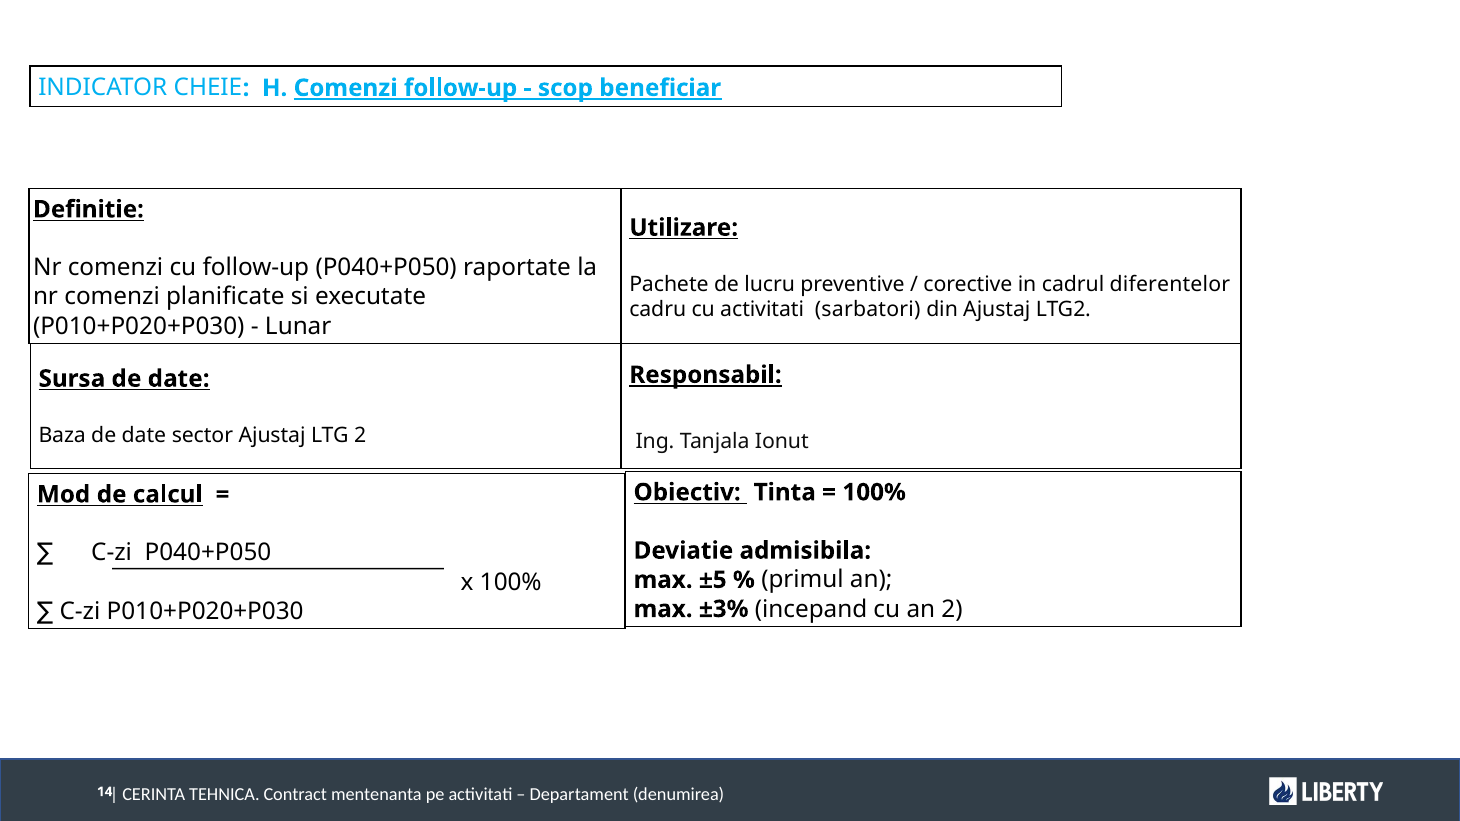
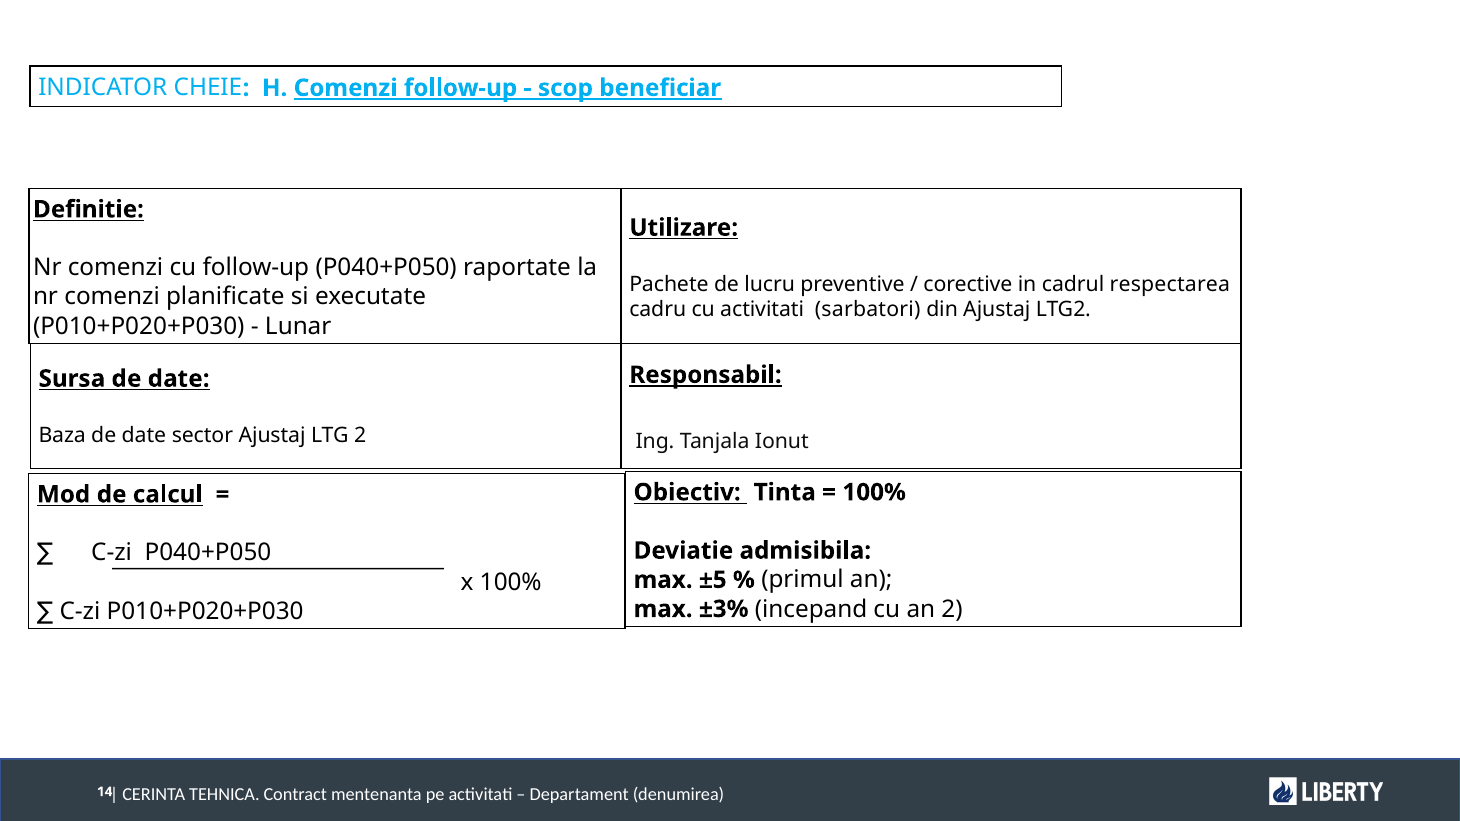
diferentelor: diferentelor -> respectarea (1170, 284)
